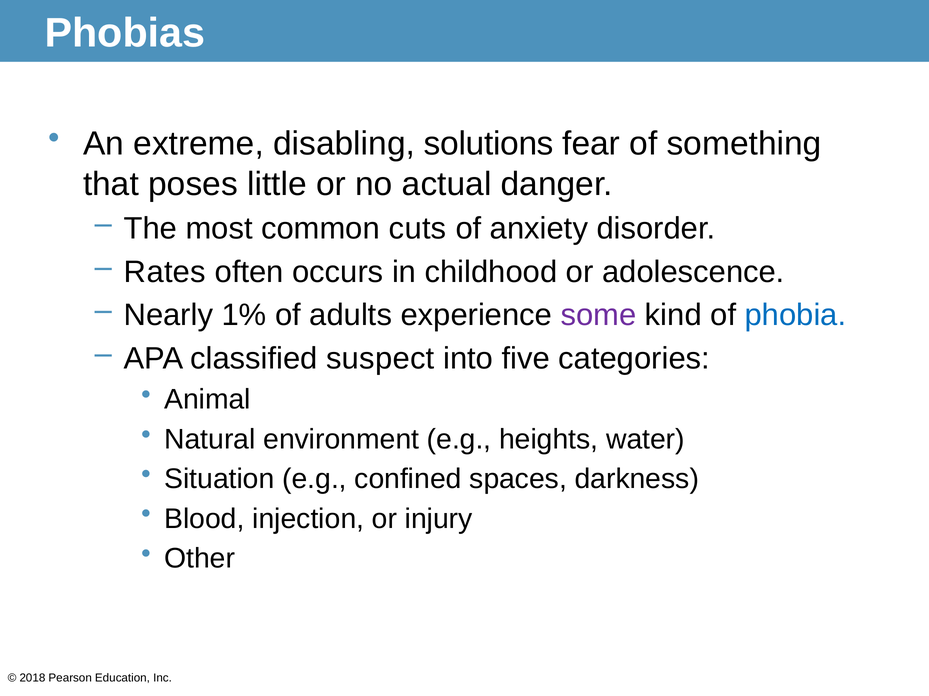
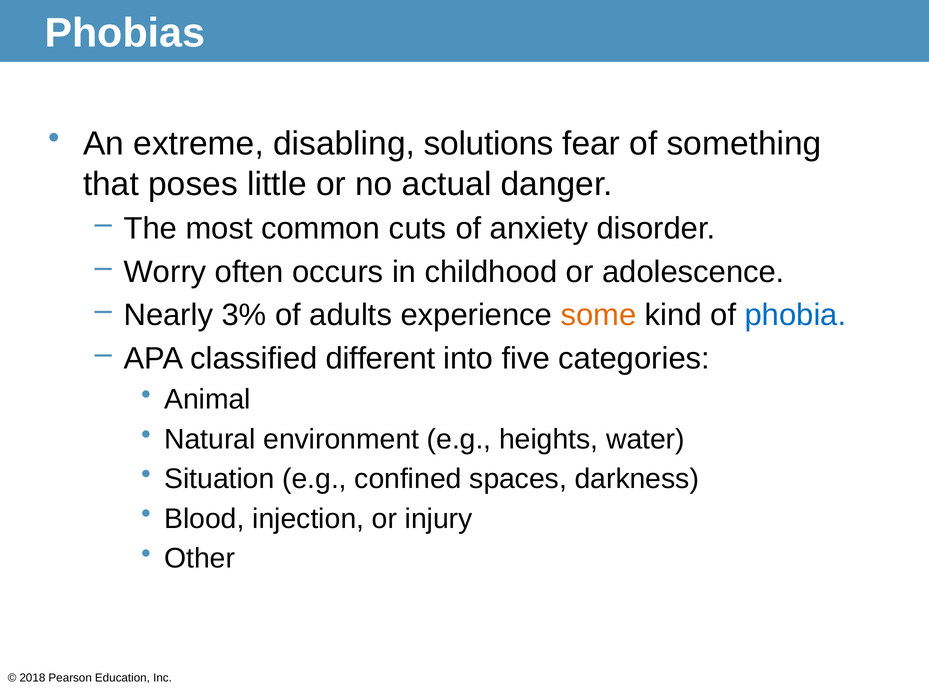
Rates: Rates -> Worry (165, 272)
1%: 1% -> 3% (244, 316)
some colour: purple -> orange (598, 316)
suspect: suspect -> different (381, 359)
